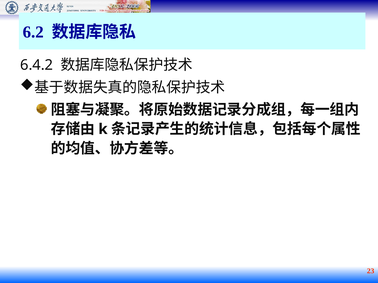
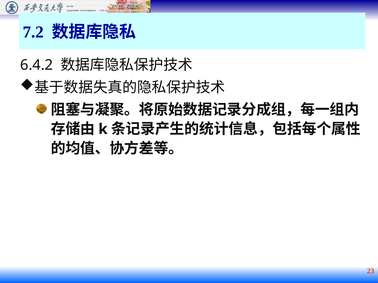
6.2: 6.2 -> 7.2 (33, 32)
